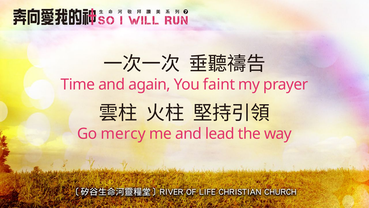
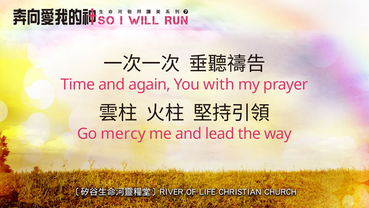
faint: faint -> with (219, 84)
